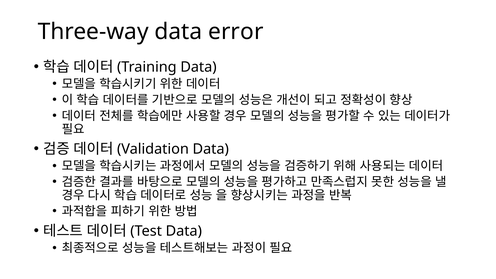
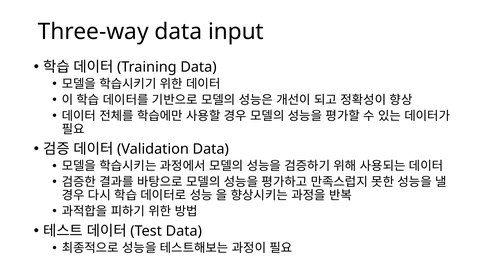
error: error -> input (236, 32)
